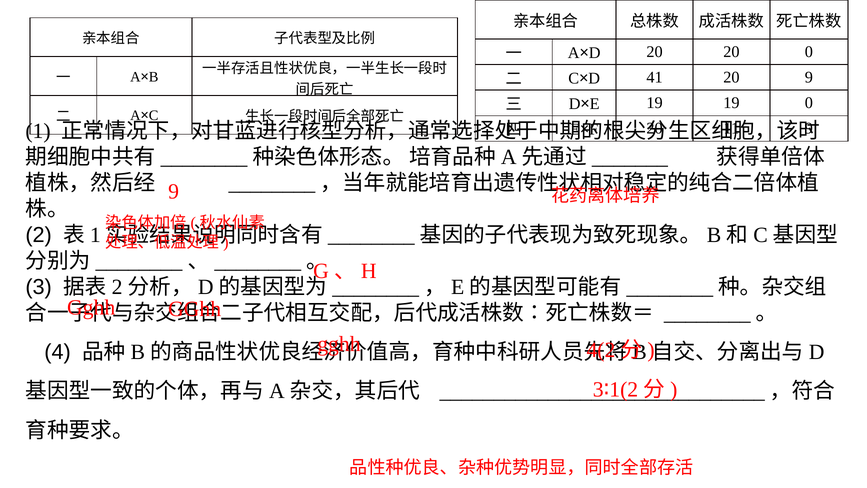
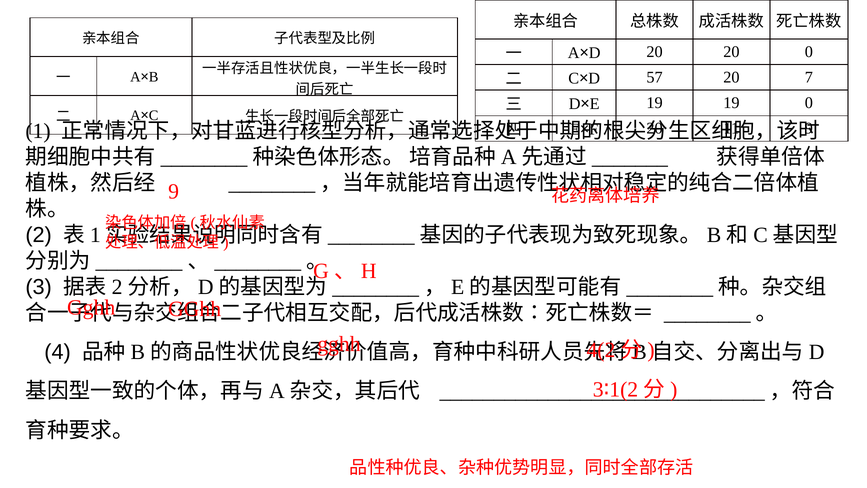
41: 41 -> 57 (655, 77)
20 9: 9 -> 7 (809, 77)
